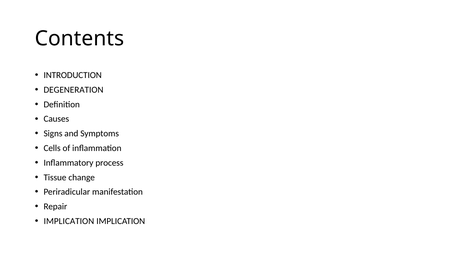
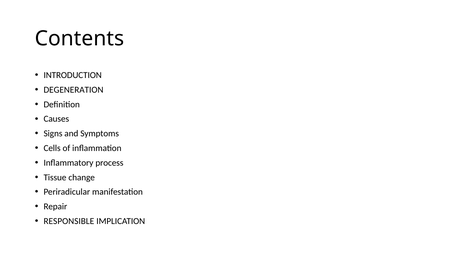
IMPLICATION: IMPLICATION -> RESPONSIBLE (69, 221)
